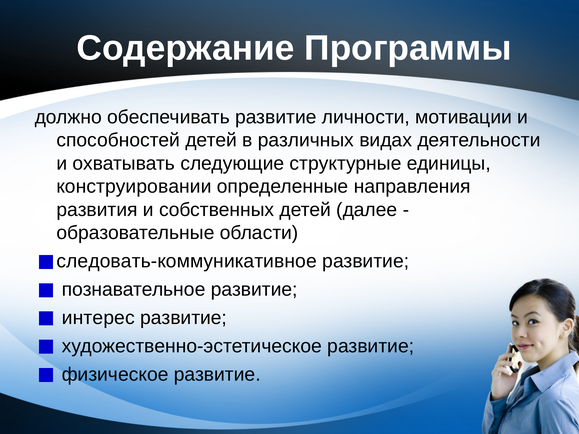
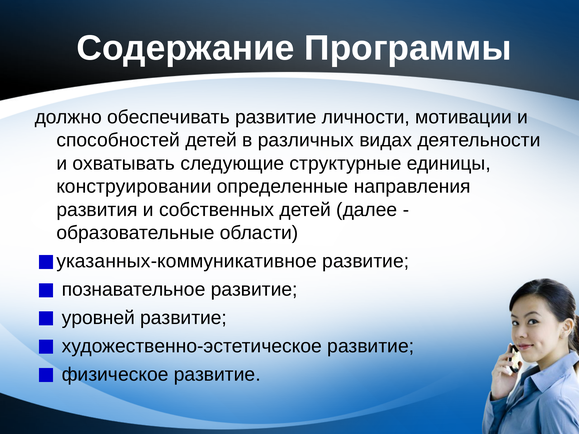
следовать-коммуникативное: следовать-коммуникативное -> указанных-коммуникативное (187, 261)
интерес: интерес -> уровней (98, 318)
